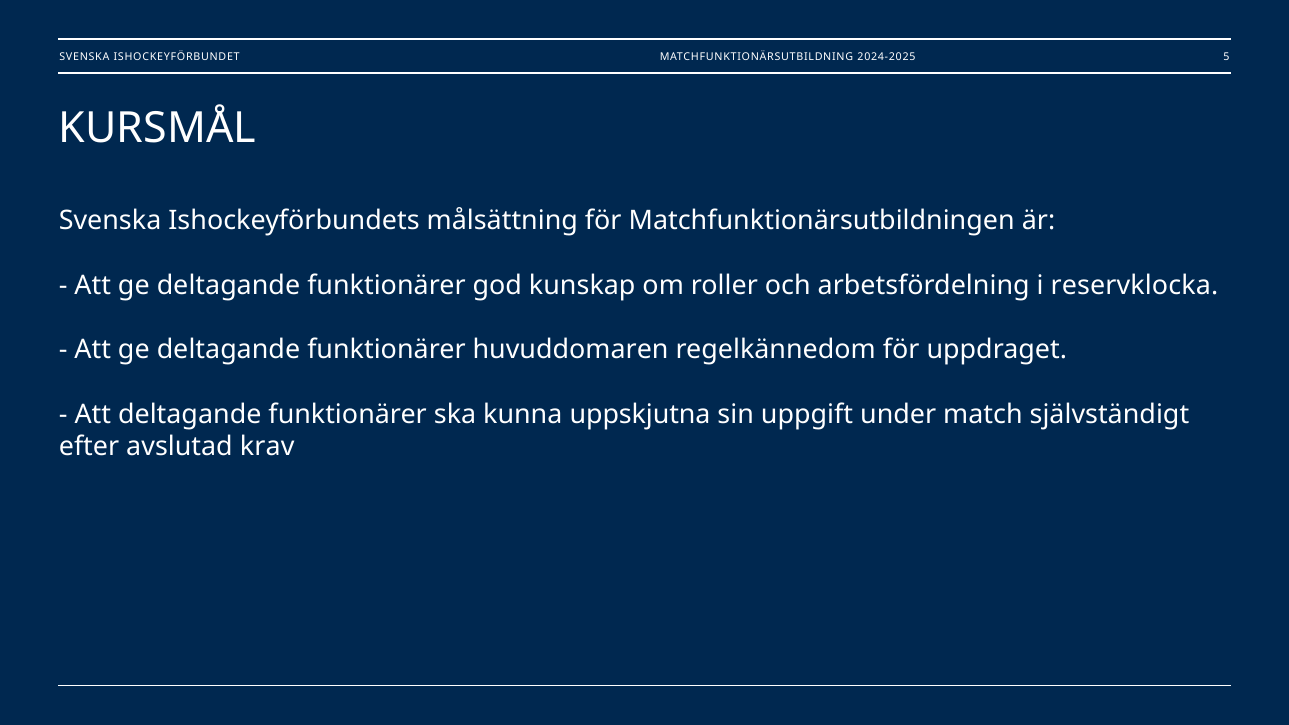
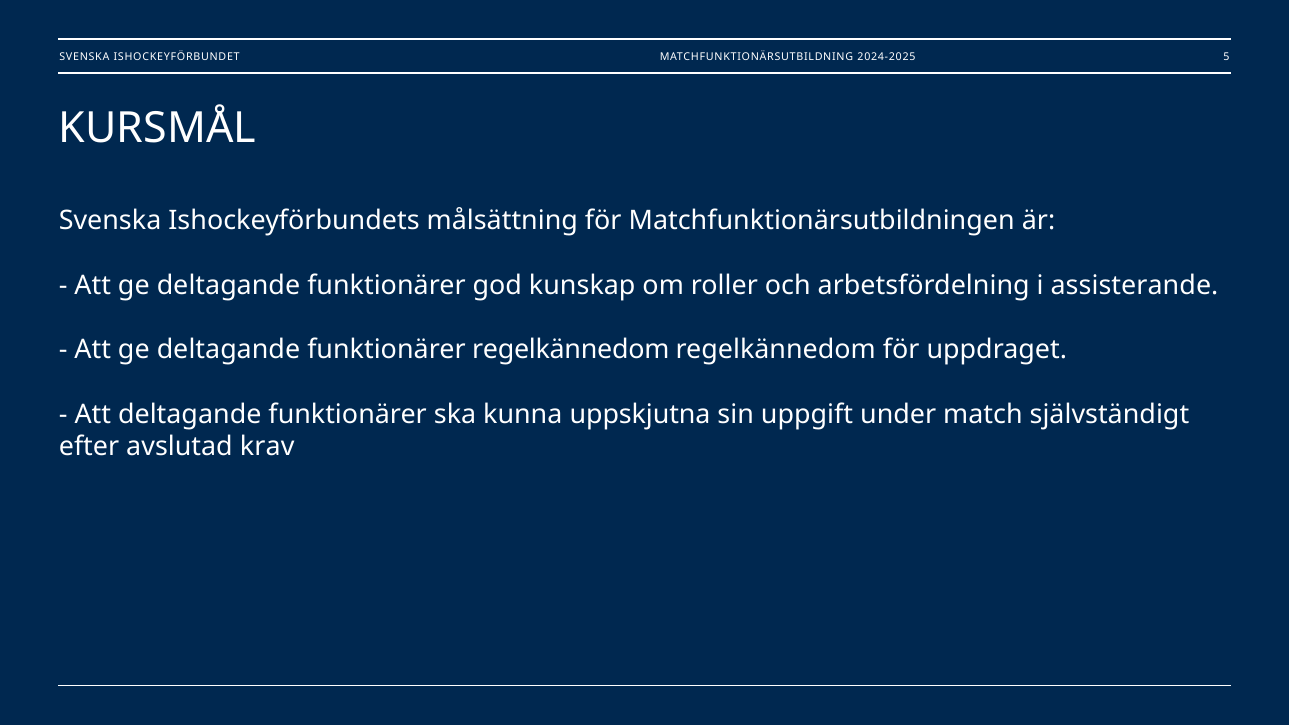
reservklocka: reservklocka -> assisterande (1134, 285)
funktionärer huvuddomaren: huvuddomaren -> regelkännedom (571, 350)
